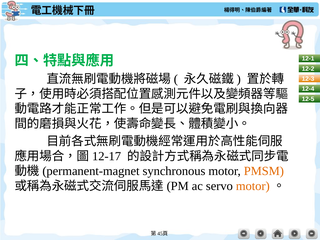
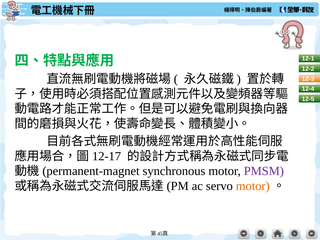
PMSM colour: orange -> purple (264, 171)
